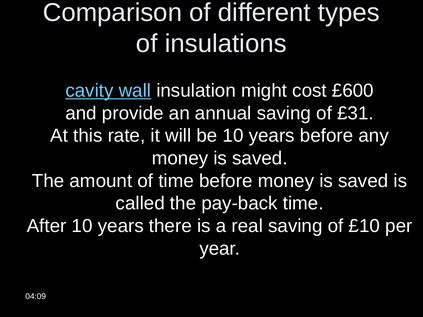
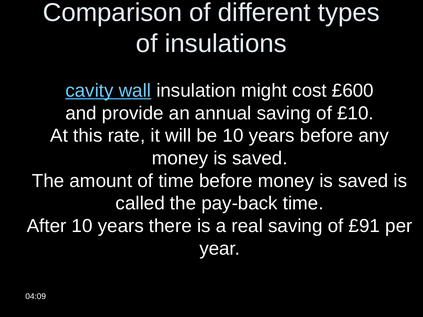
£31: £31 -> £10 (355, 113)
£10: £10 -> £91 (364, 226)
